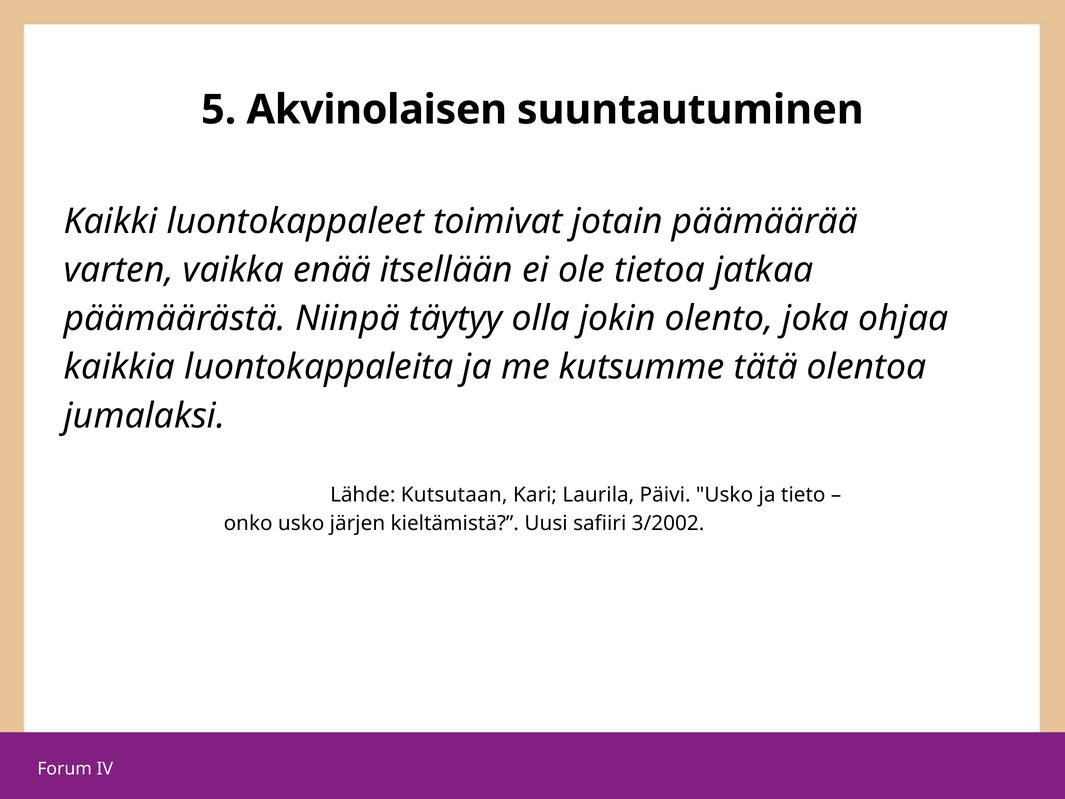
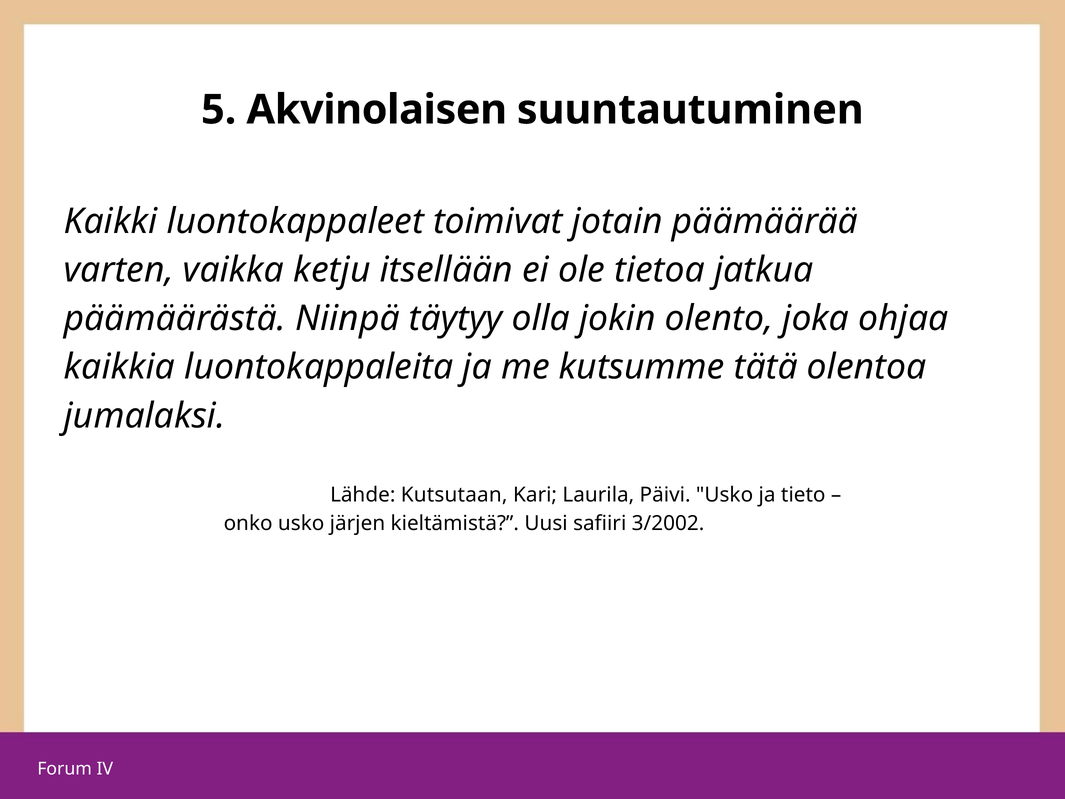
enää: enää -> ketju (332, 270)
jatkaa: jatkaa -> jatkua (764, 270)
